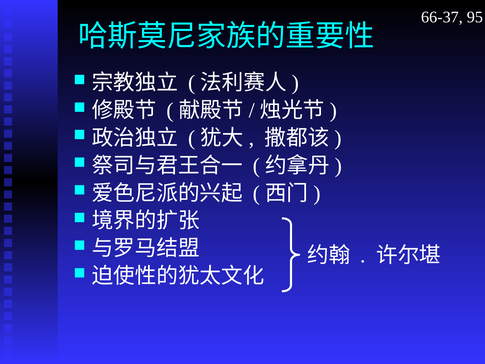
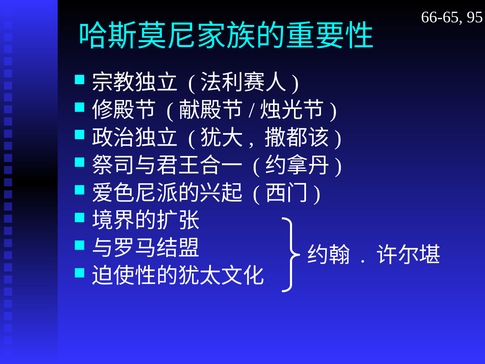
66-37: 66-37 -> 66-65 (442, 17)
